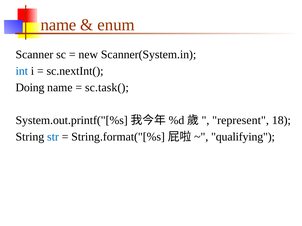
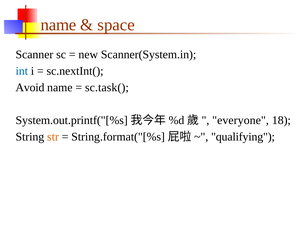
enum: enum -> space (116, 25)
Doing: Doing -> Avoid (30, 88)
represent: represent -> everyone (241, 121)
str colour: blue -> orange (53, 137)
